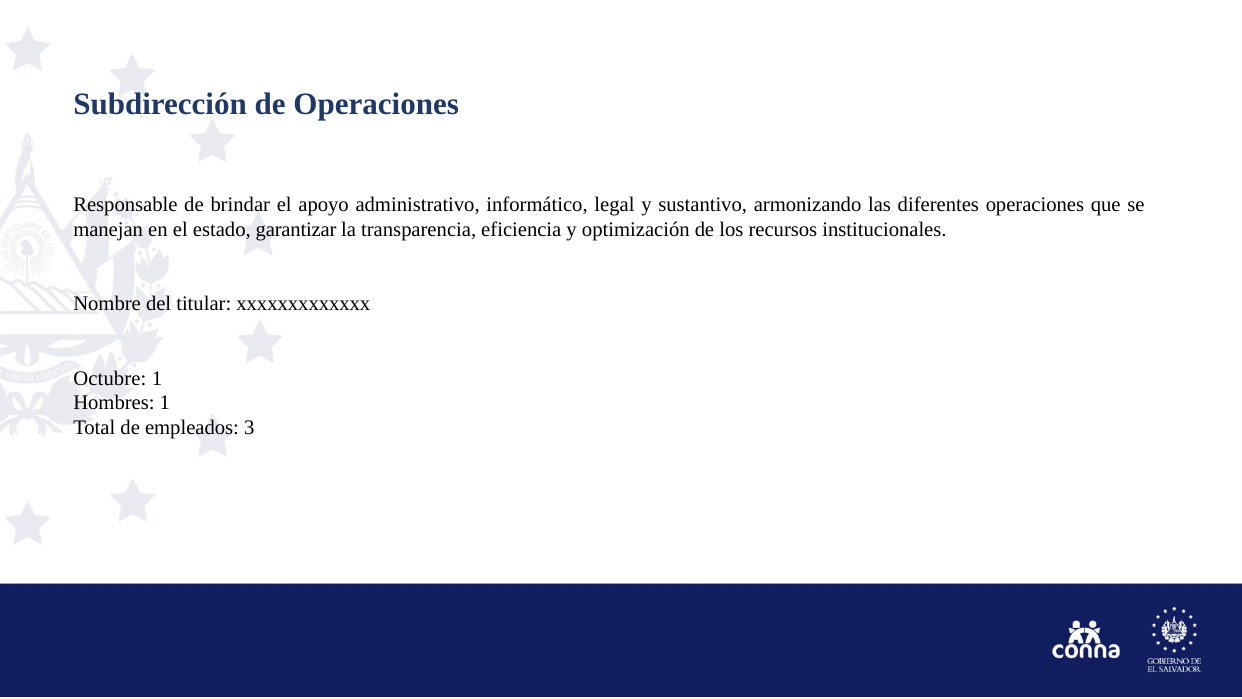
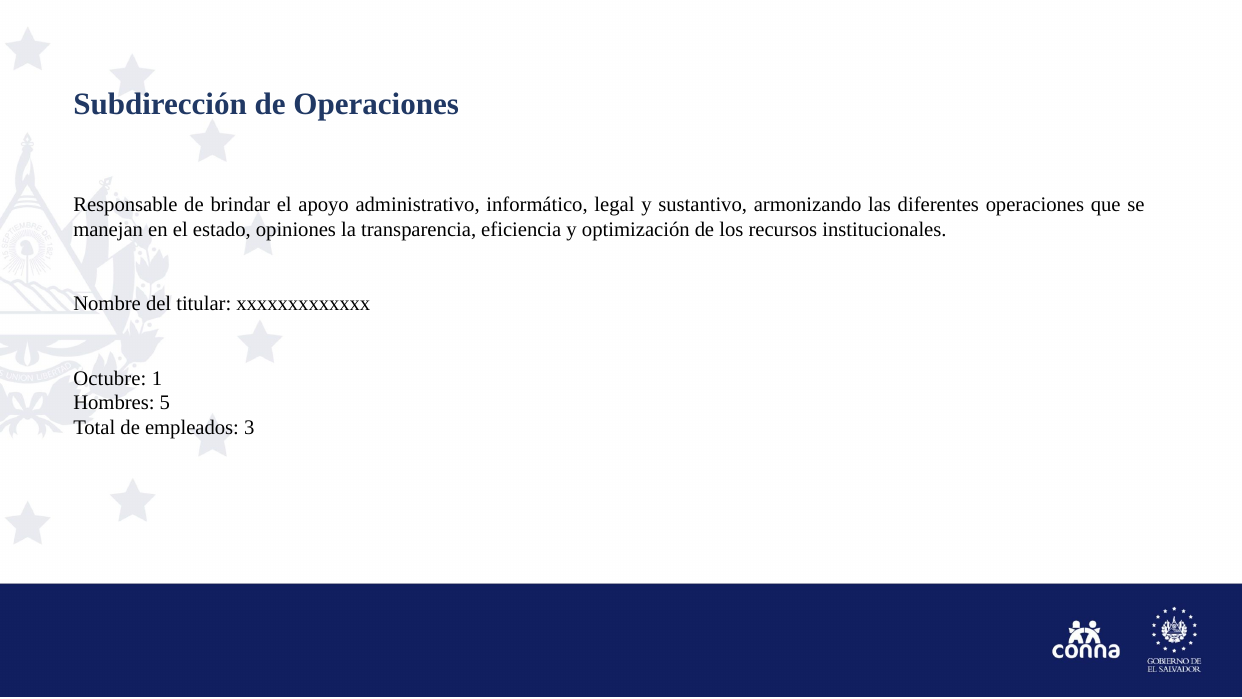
garantizar: garantizar -> opiniones (296, 229)
Hombres 1: 1 -> 5 (165, 403)
